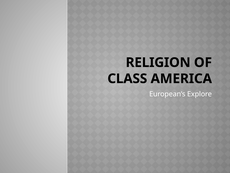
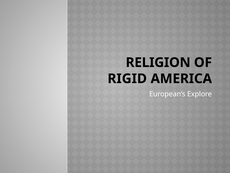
CLASS: CLASS -> RIGID (127, 78)
